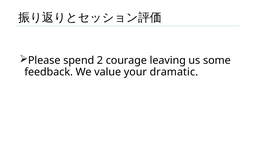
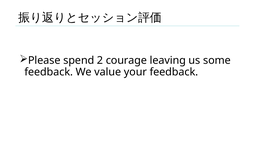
your dramatic: dramatic -> feedback (174, 72)
